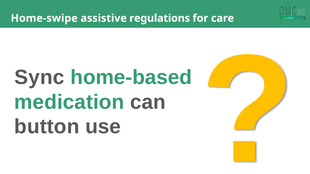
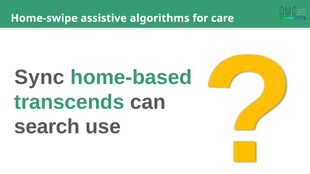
regulations: regulations -> algorithms (160, 18)
medication: medication -> transcends (69, 102)
button: button -> search (47, 127)
